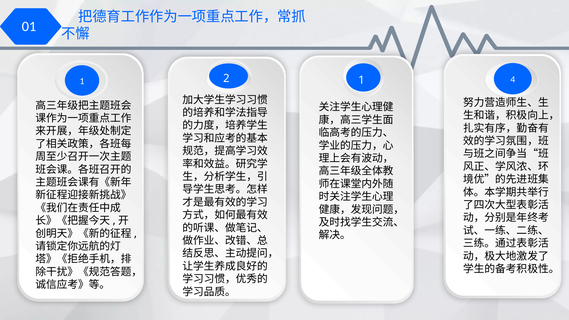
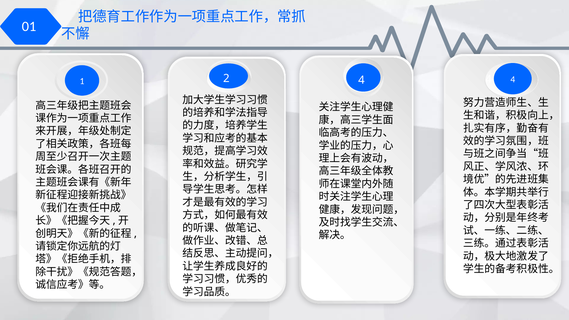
1 1: 1 -> 4 (361, 80)
